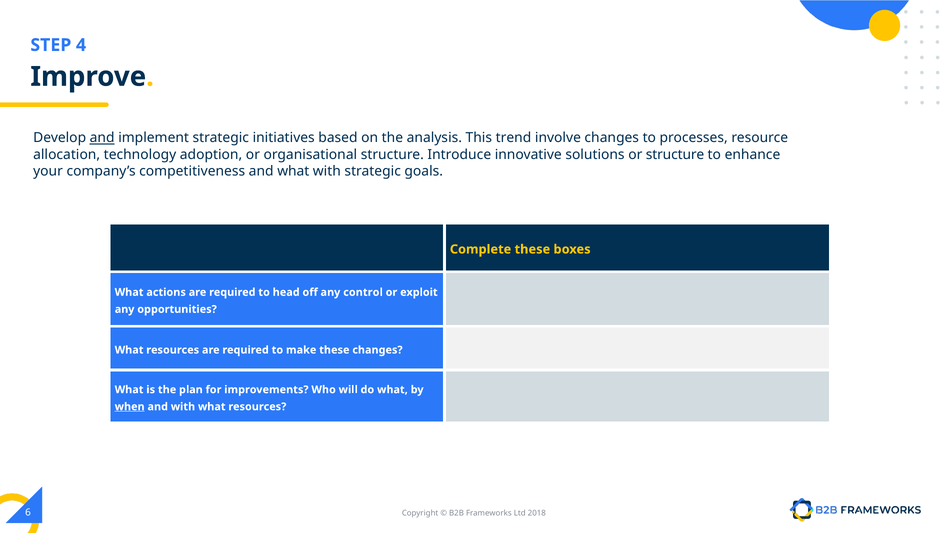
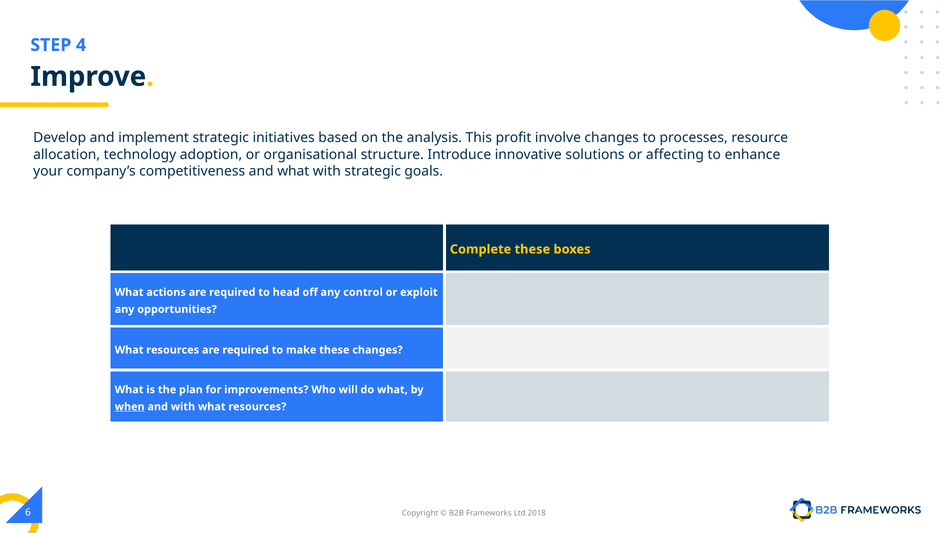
and underline: present -> none (102, 138)
trend: trend -> profit (514, 138)
or structure: structure -> affecting (675, 155)
